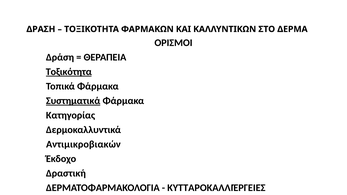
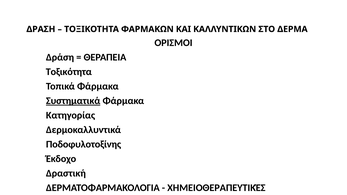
Τοξικότητα underline: present -> none (69, 72)
Αντιμικροβιακών: Αντιμικροβιακών -> Ποδοφυλοτοξίνης (84, 144)
ΚΥΤΤΑΡΟΚΑΛΛΙΈΡΓΕΙΕΣ: ΚΥΤΤΑΡΟΚΑΛΛΙΈΡΓΕΙΕΣ -> ΧΗΜΕΙΟΘΕΡΑΠΕΥΤΙΚΈΣ (216, 188)
